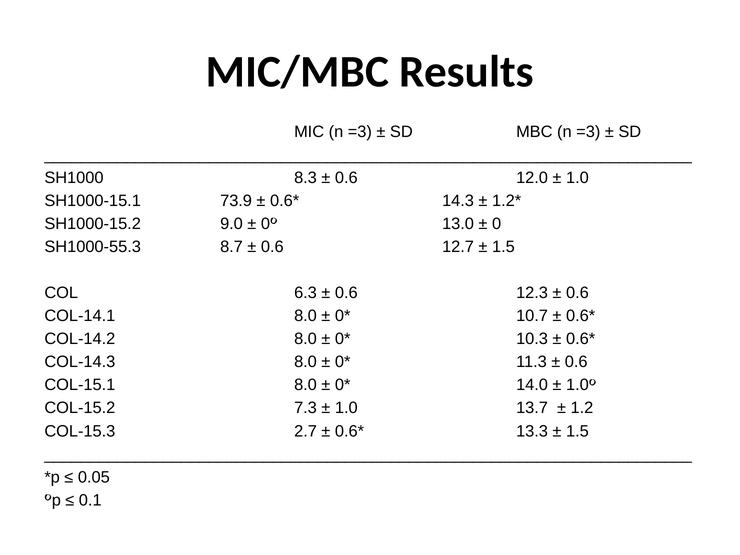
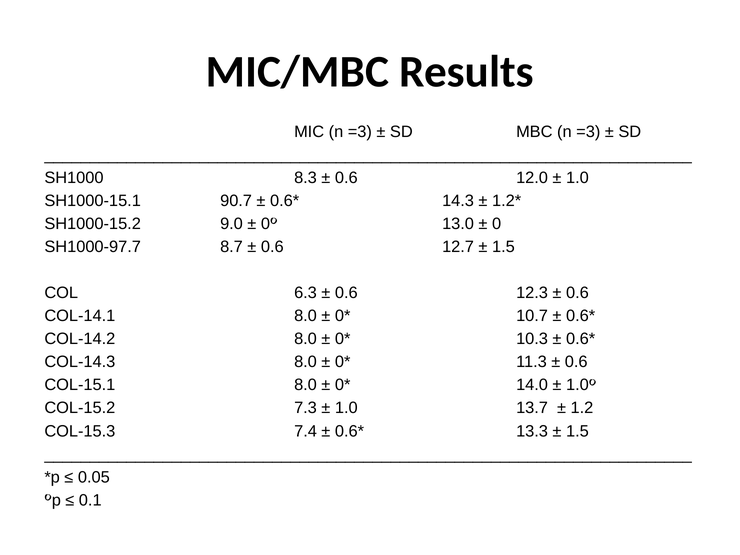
73.9: 73.9 -> 90.7 (236, 201)
SH1000-55.3: SH1000-55.3 -> SH1000-97.7 (93, 247)
2.7: 2.7 -> 7.4 (306, 431)
